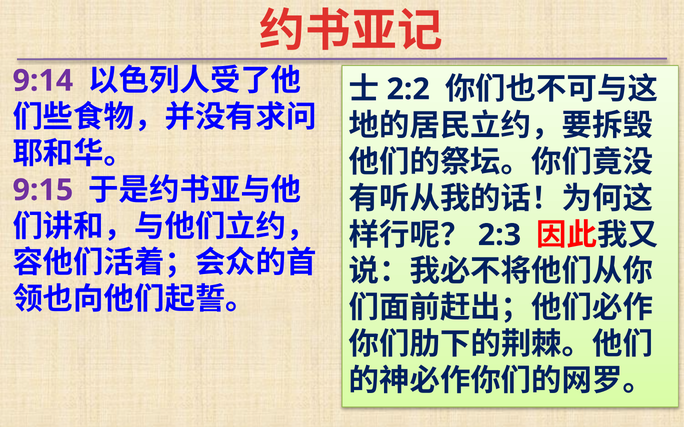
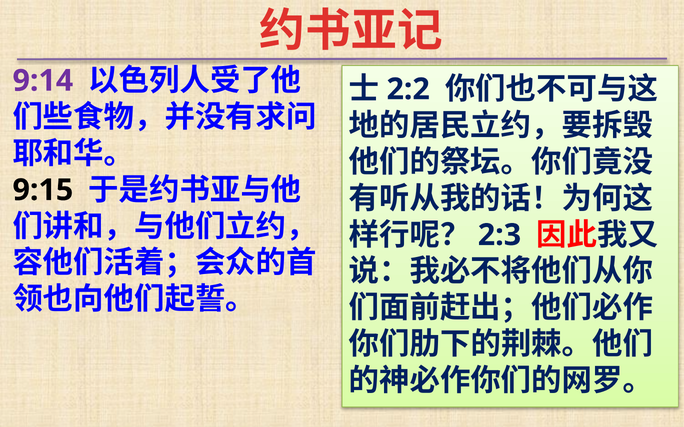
9:15 colour: purple -> black (43, 190)
